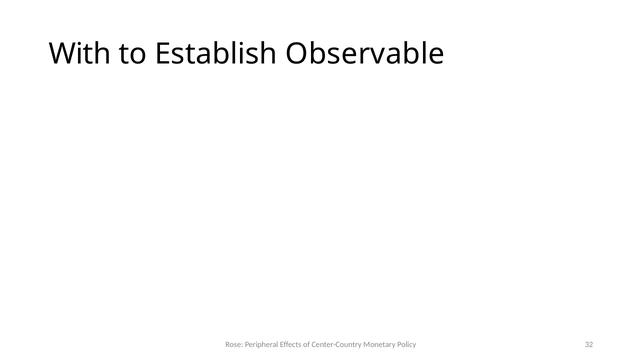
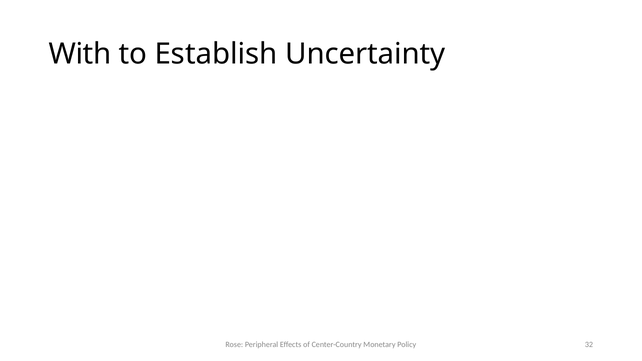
Observable: Observable -> Uncertainty (365, 54)
